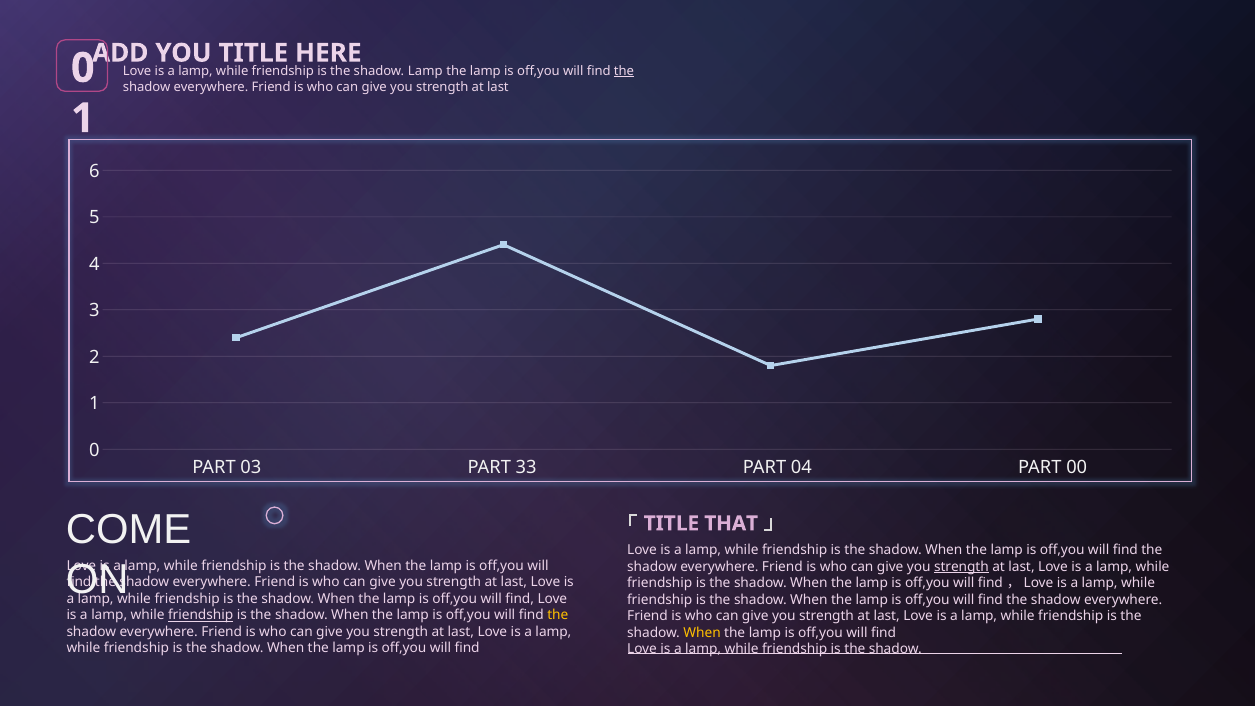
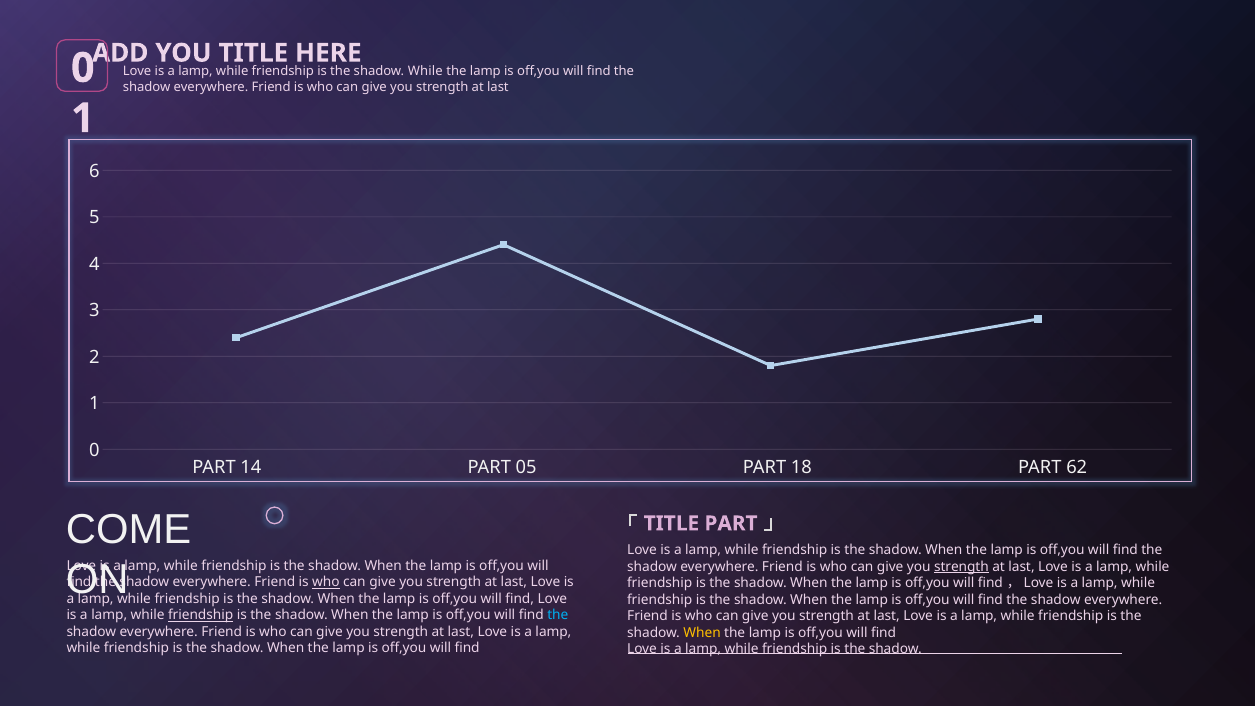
shadow Lamp: Lamp -> While (425, 71)
the underline: present -> none (624, 71)
03: 03 -> 14 (251, 467)
33: 33 -> 05 (526, 467)
04: 04 -> 18 (801, 467)
00: 00 -> 62 (1077, 467)
TITLE THAT: THAT -> PART (731, 523)
who underline: none -> present (326, 582)
the colour: yellow -> light blue (558, 615)
